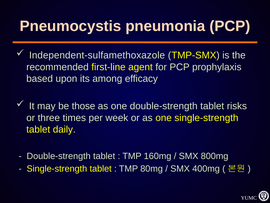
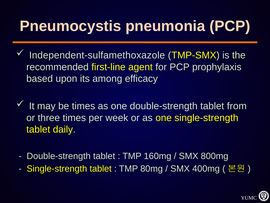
be those: those -> times (83, 106)
risks: risks -> from (237, 106)
